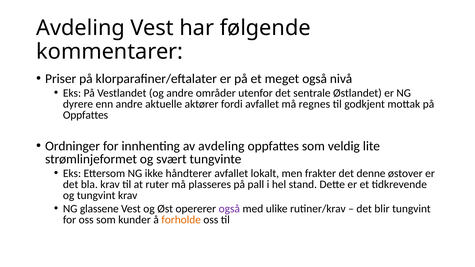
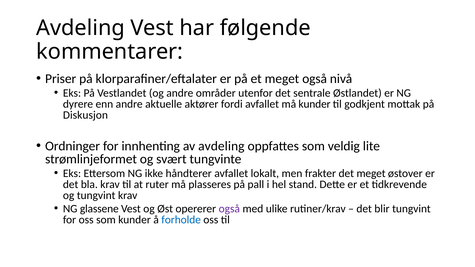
må regnes: regnes -> kunder (315, 104)
Oppfattes: Oppfattes -> Diskusjon (85, 115)
det denne: denne -> meget (371, 174)
forholde colour: orange -> blue (181, 220)
